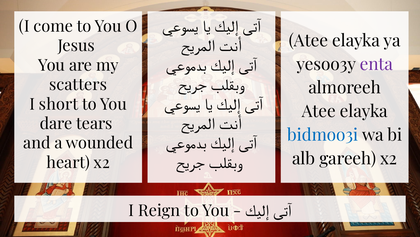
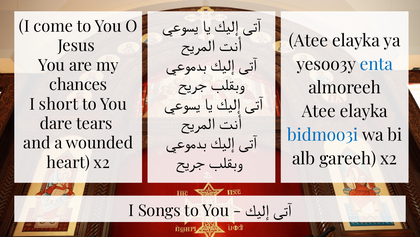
enta colour: purple -> blue (376, 64)
scatters: scatters -> chances (78, 85)
Reign: Reign -> Songs (159, 210)
